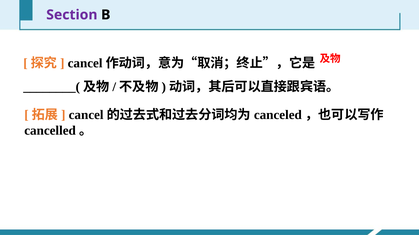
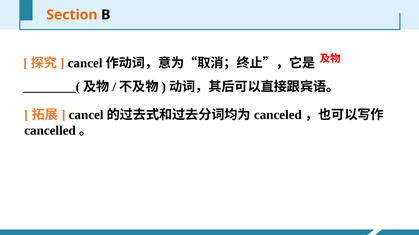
Section colour: purple -> orange (72, 15)
